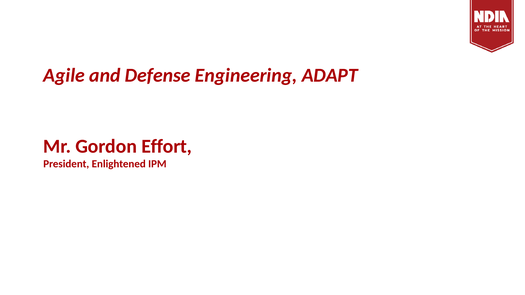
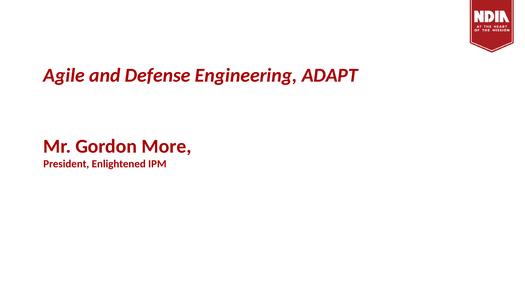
Effort: Effort -> More (167, 146)
